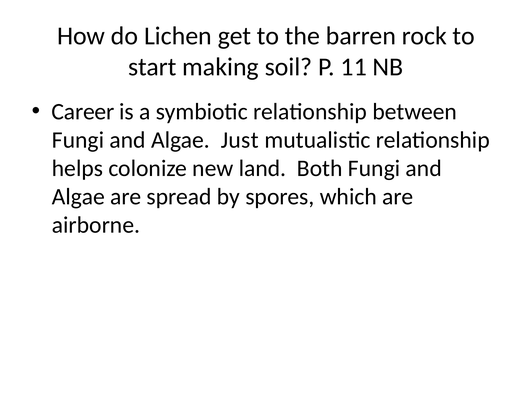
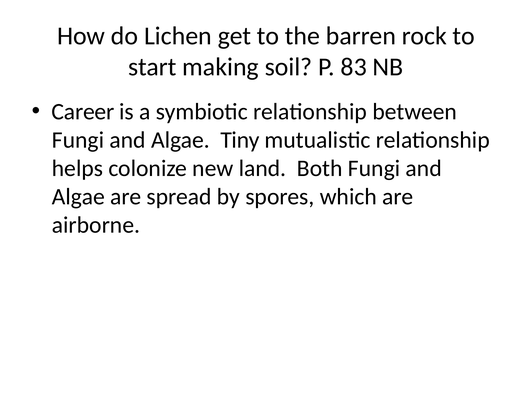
11: 11 -> 83 (354, 67)
Just: Just -> Tiny (240, 140)
